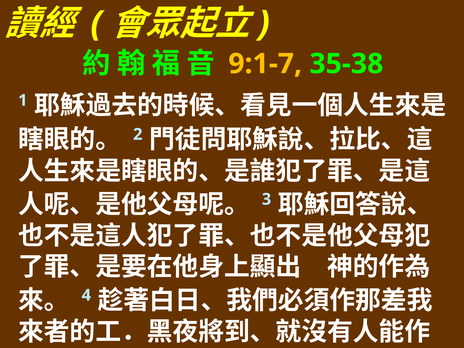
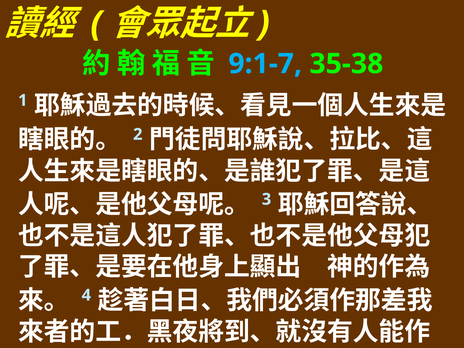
9:1-7 colour: yellow -> light blue (265, 64)
